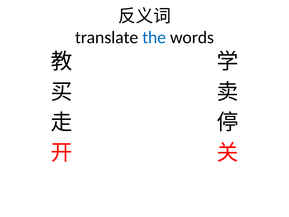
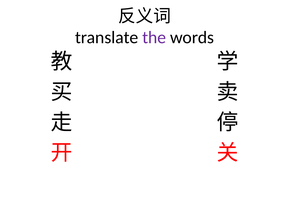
the colour: blue -> purple (154, 37)
